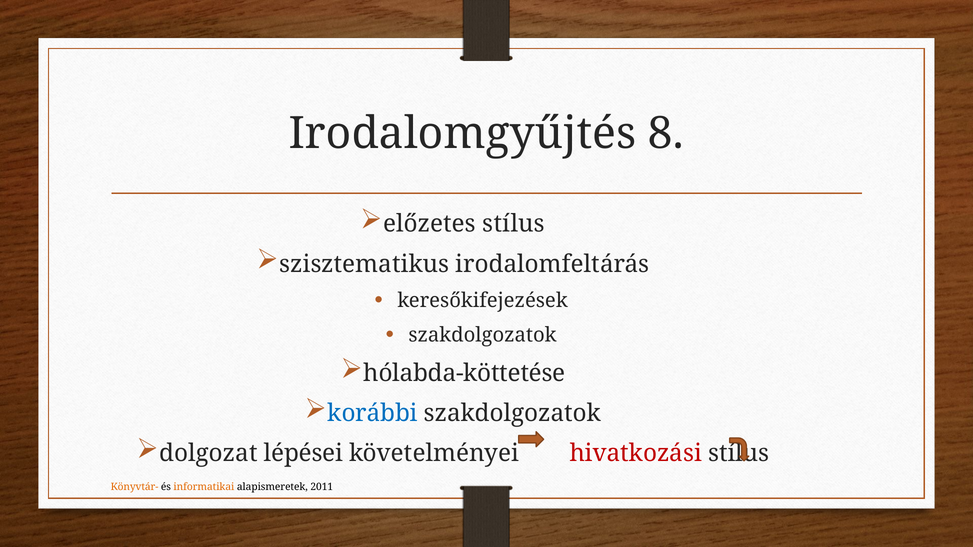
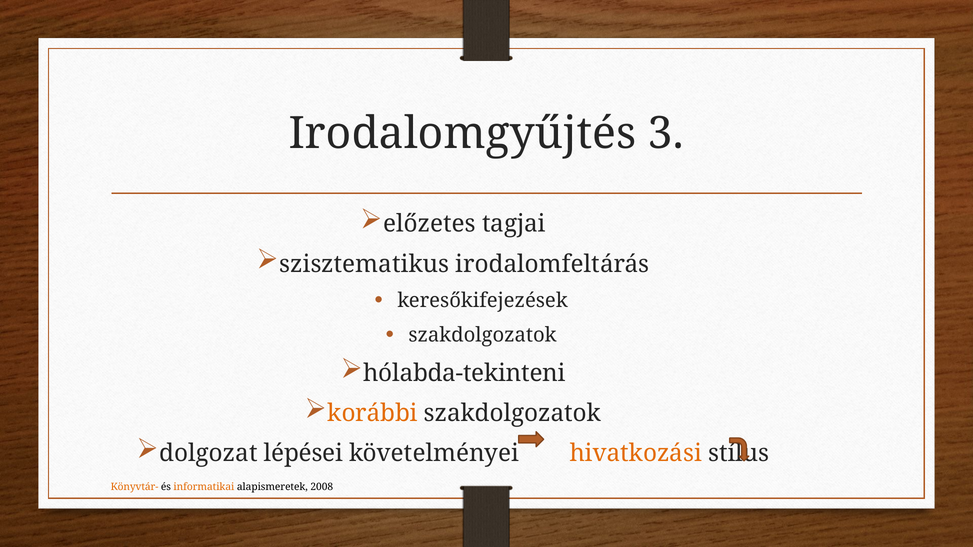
8: 8 -> 3 (666, 134)
előzetes stílus: stílus -> tagjai (514, 224)
hólabda-köttetése: hólabda-köttetése -> hólabda-tekinteni (464, 373)
korábbi colour: blue -> orange (373, 413)
hivatkozási colour: red -> orange (636, 454)
2011: 2011 -> 2008 (322, 487)
